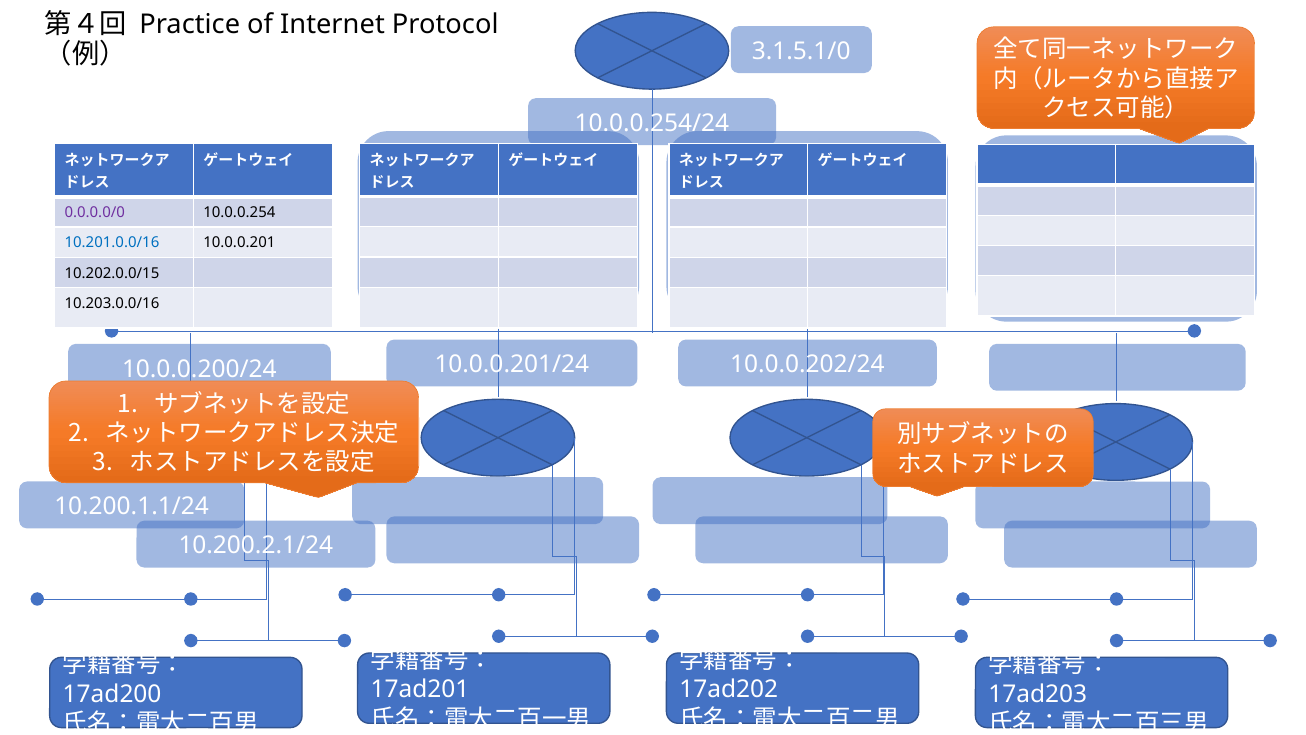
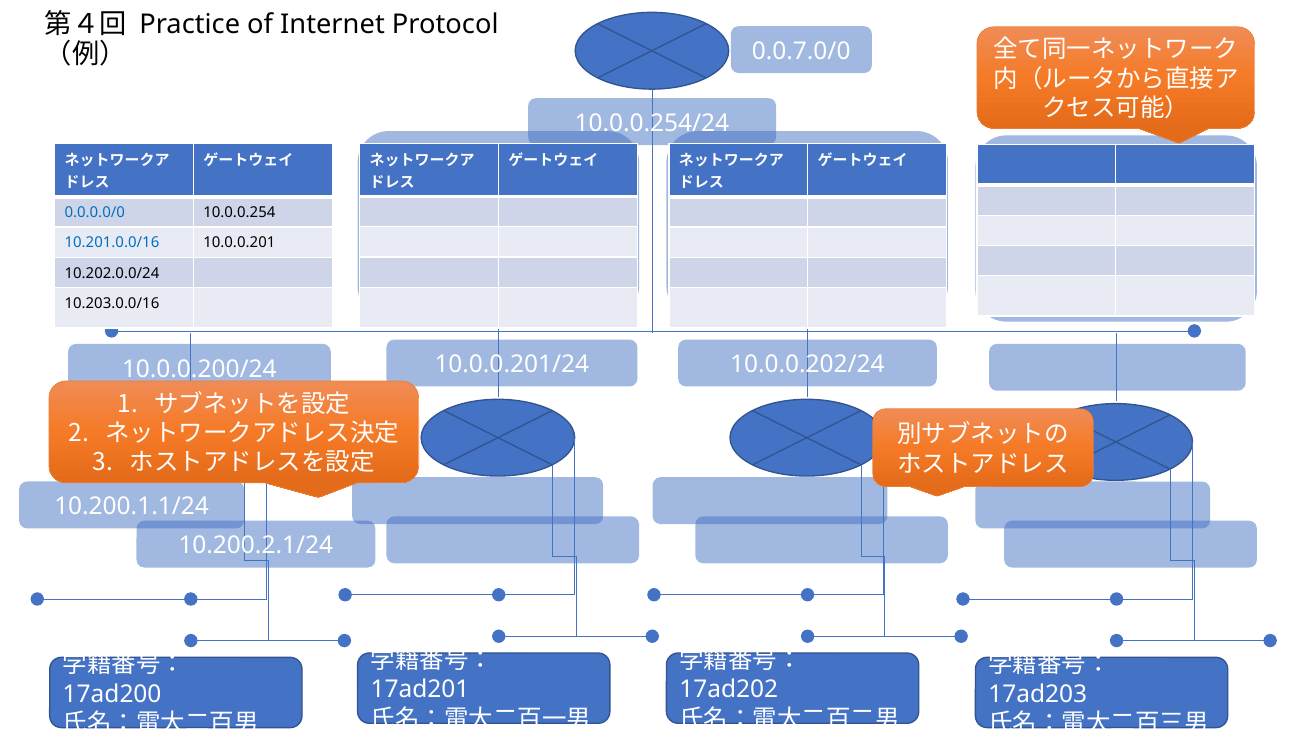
3.1.5.1/0: 3.1.5.1/0 -> 0.0.7.0/0 (801, 51)
0.0.0.0/0 colour: purple -> blue (95, 213)
10.202.0.0/15: 10.202.0.0/15 -> 10.202.0.0/24 (112, 273)
